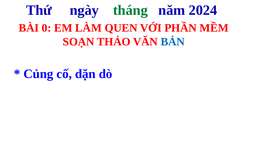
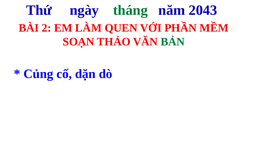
2024: 2024 -> 2043 (203, 10)
0: 0 -> 2 (46, 28)
BẢN colour: blue -> green (173, 42)
